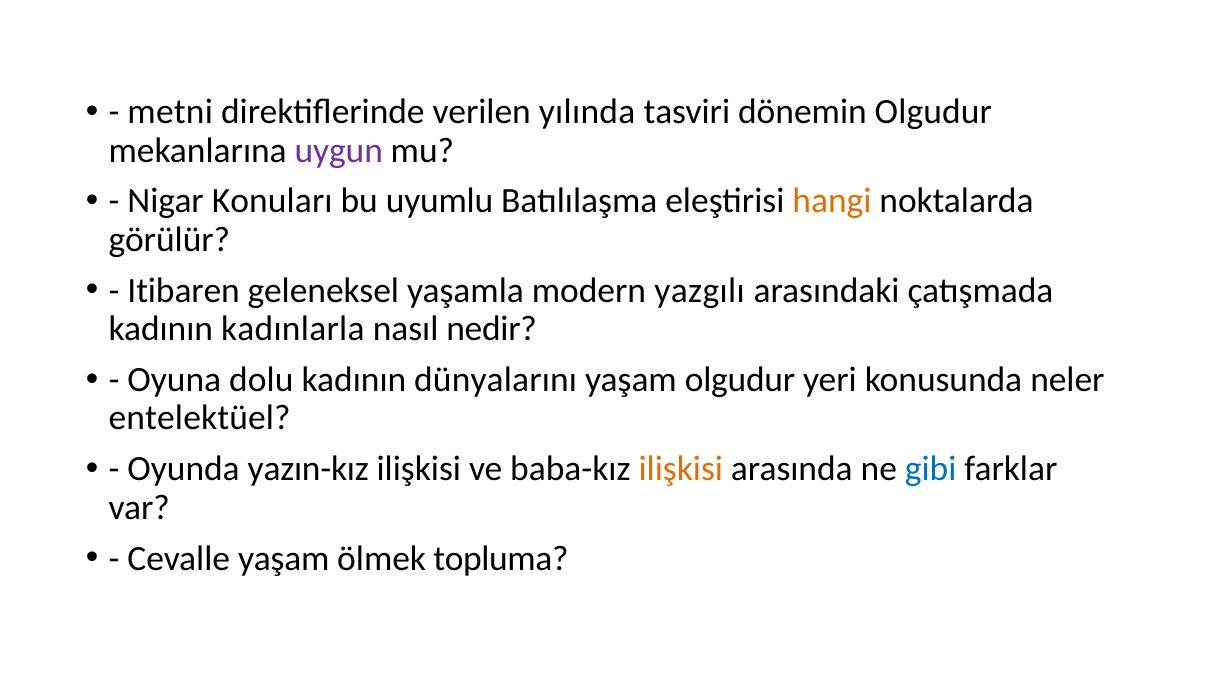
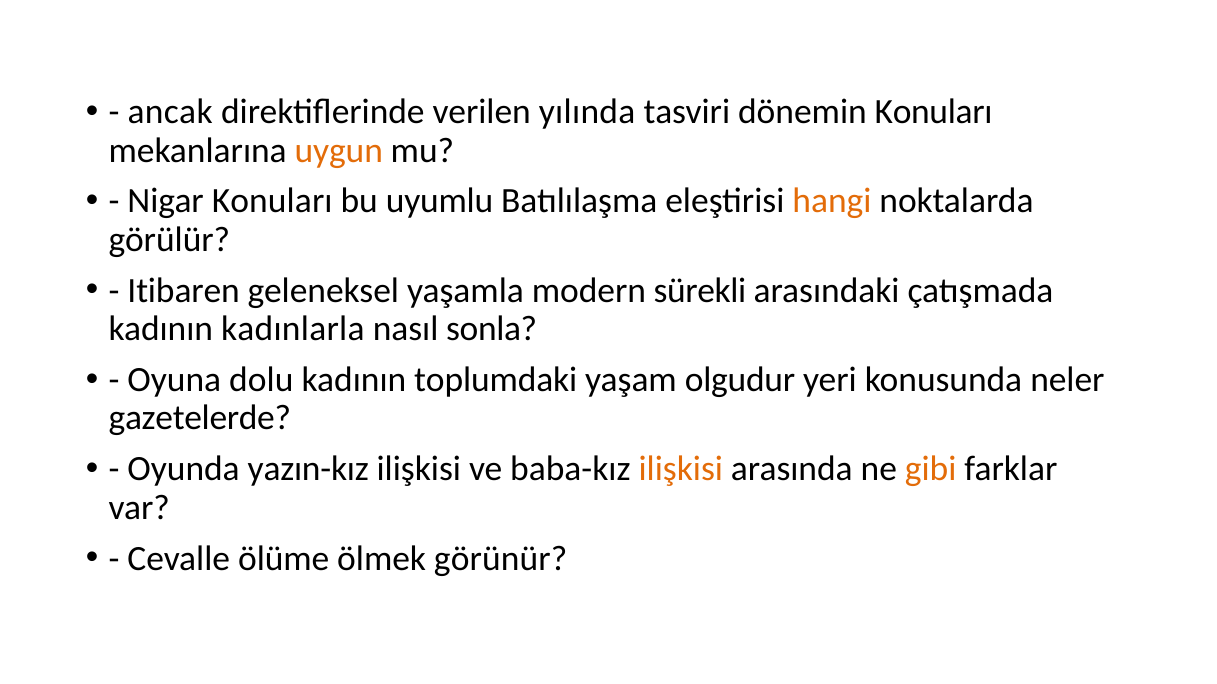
metni: metni -> ancak (170, 112)
dönemin Olgudur: Olgudur -> Konuları (934, 112)
uygun colour: purple -> orange (339, 150)
yazgılı: yazgılı -> sürekli (700, 291)
nedir: nedir -> sonla (492, 329)
dünyalarını: dünyalarını -> toplumdaki (496, 380)
entelektüel: entelektüel -> gazetelerde (200, 419)
gibi colour: blue -> orange (931, 470)
Cevalle yaşam: yaşam -> ölüme (284, 559)
topluma: topluma -> görünür (501, 559)
